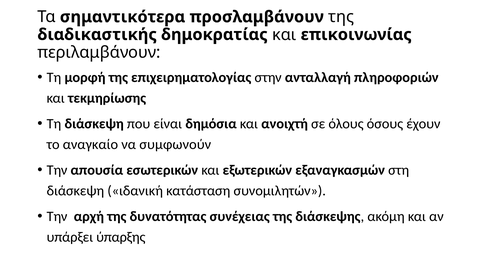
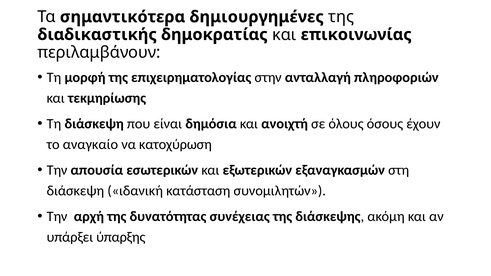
προσλαμβάνουν: προσλαμβάνουν -> δημιουργημένες (257, 17)
συμφωνούν: συμφωνούν -> κατοχύρωση (175, 145)
